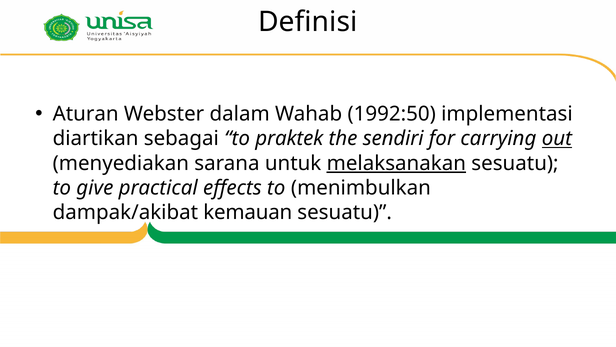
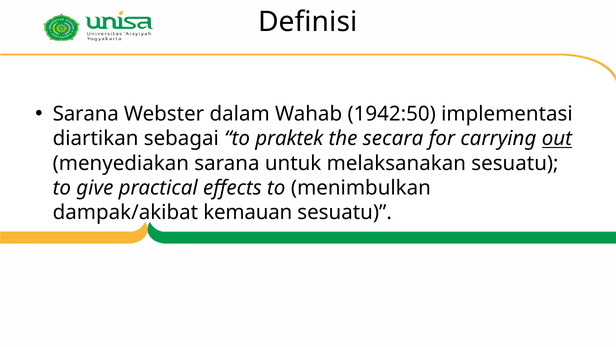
Aturan: Aturan -> Sarana (86, 114)
1992:50: 1992:50 -> 1942:50 (392, 114)
sendiri: sendiri -> secara (393, 138)
melaksanakan underline: present -> none (396, 163)
